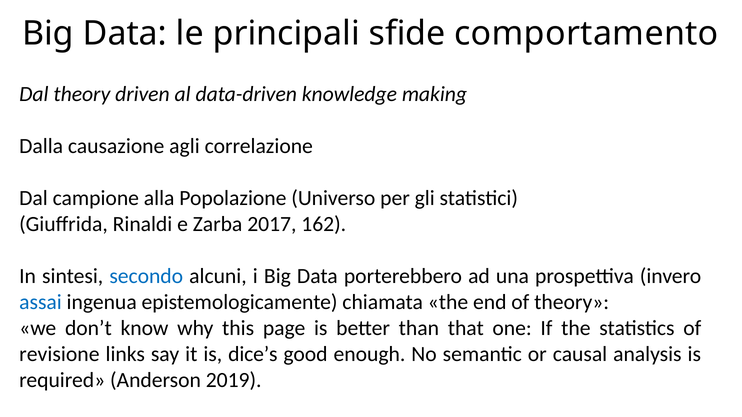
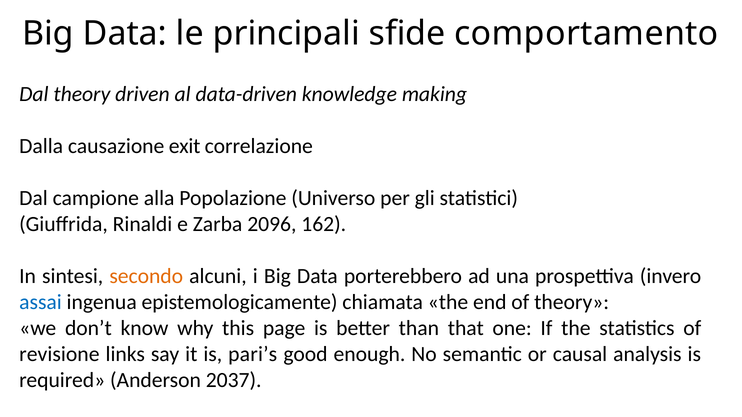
agli: agli -> exit (185, 146)
2017: 2017 -> 2096 (272, 224)
secondo colour: blue -> orange (146, 276)
dice’s: dice’s -> pari’s (253, 354)
2019: 2019 -> 2037 (234, 380)
